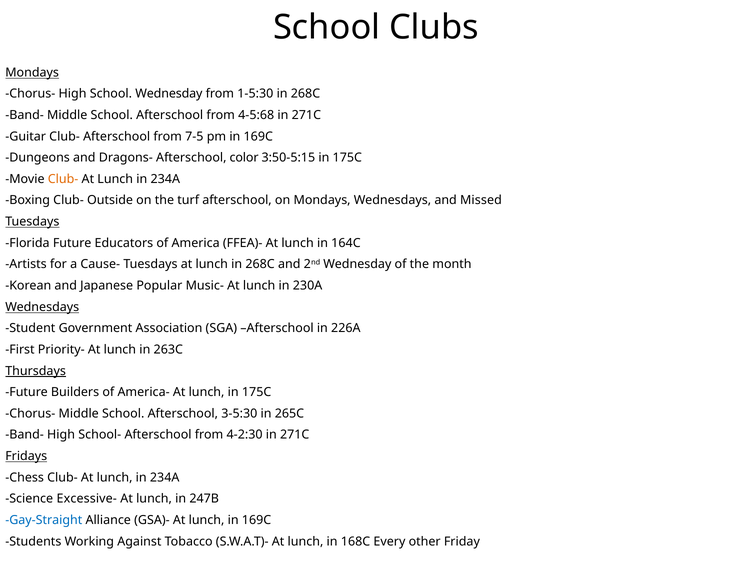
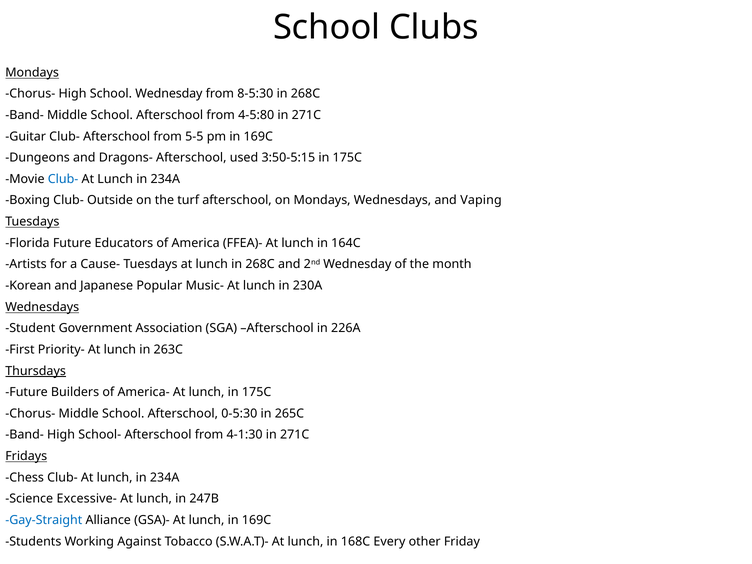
1-5:30: 1-5:30 -> 8-5:30 (255, 94)
4-5:68: 4-5:68 -> 4-5:80 (256, 115)
7-5: 7-5 -> 5-5 (194, 136)
color: color -> used (244, 158)
Club- colour: orange -> blue (63, 179)
Missed: Missed -> Vaping (481, 200)
3-5:30: 3-5:30 -> 0-5:30 (239, 414)
4-2:30: 4-2:30 -> 4-1:30 (245, 435)
